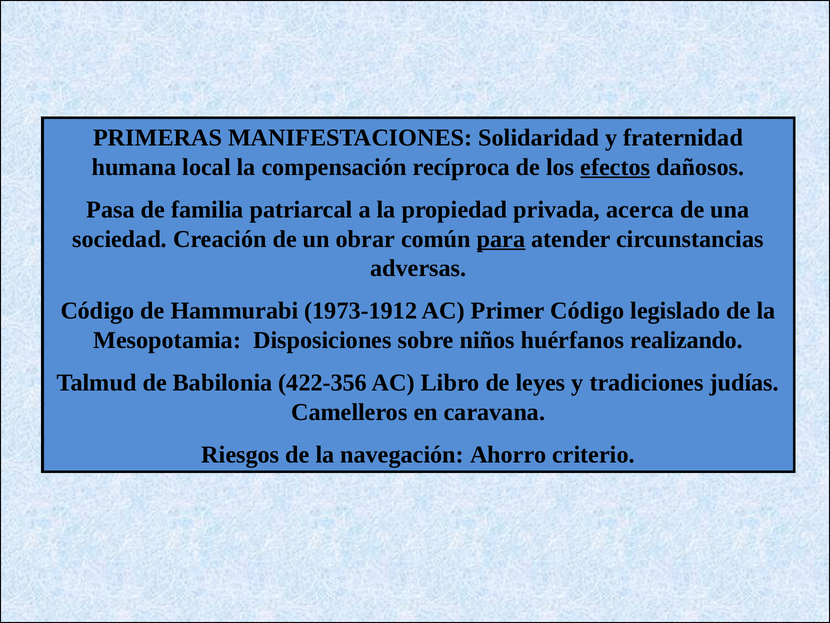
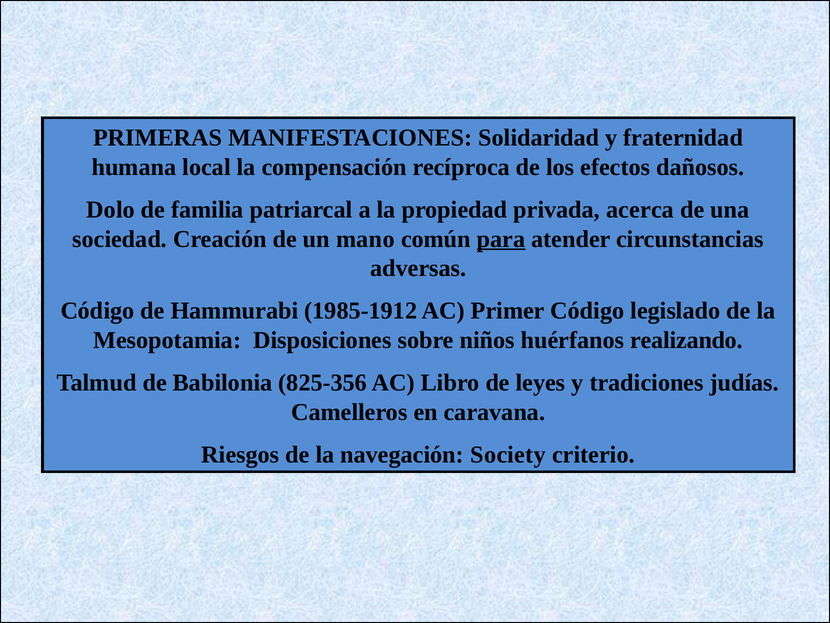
efectos underline: present -> none (615, 167)
Pasa: Pasa -> Dolo (111, 210)
obrar: obrar -> mano (365, 239)
1973-1912: 1973-1912 -> 1985-1912 (361, 311)
422-356: 422-356 -> 825-356 (323, 383)
Ahorro: Ahorro -> Society (508, 455)
